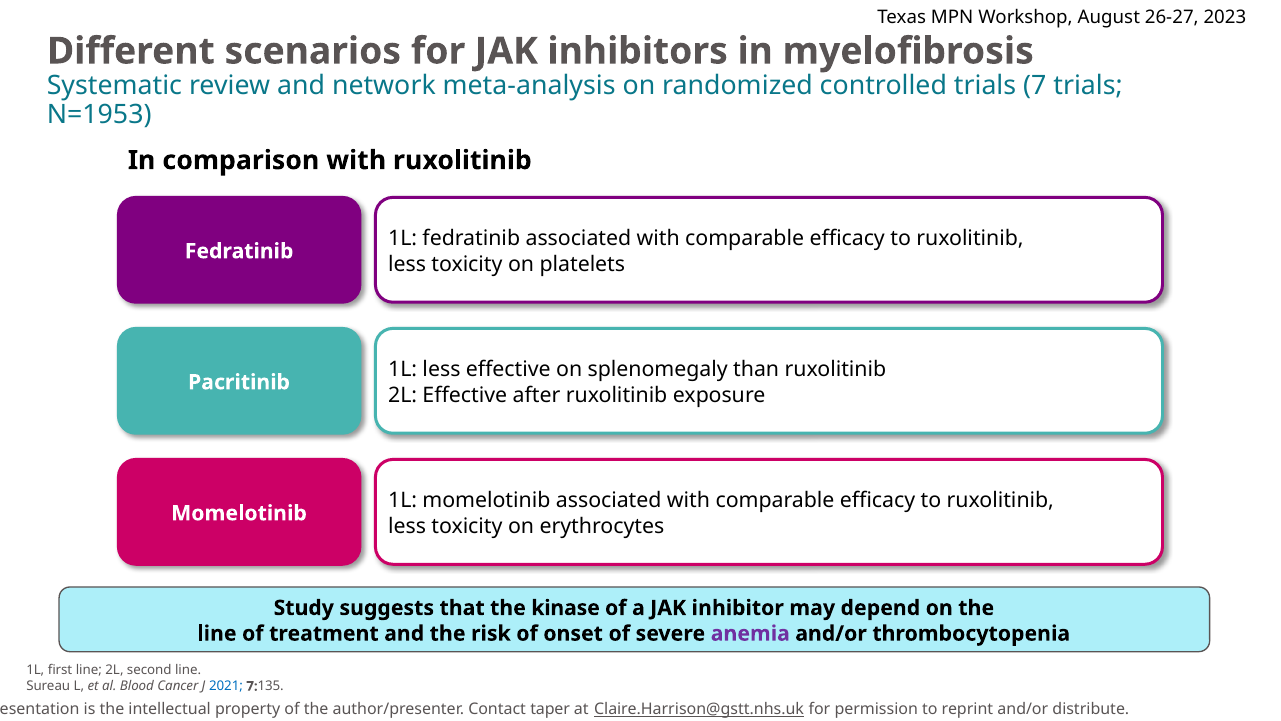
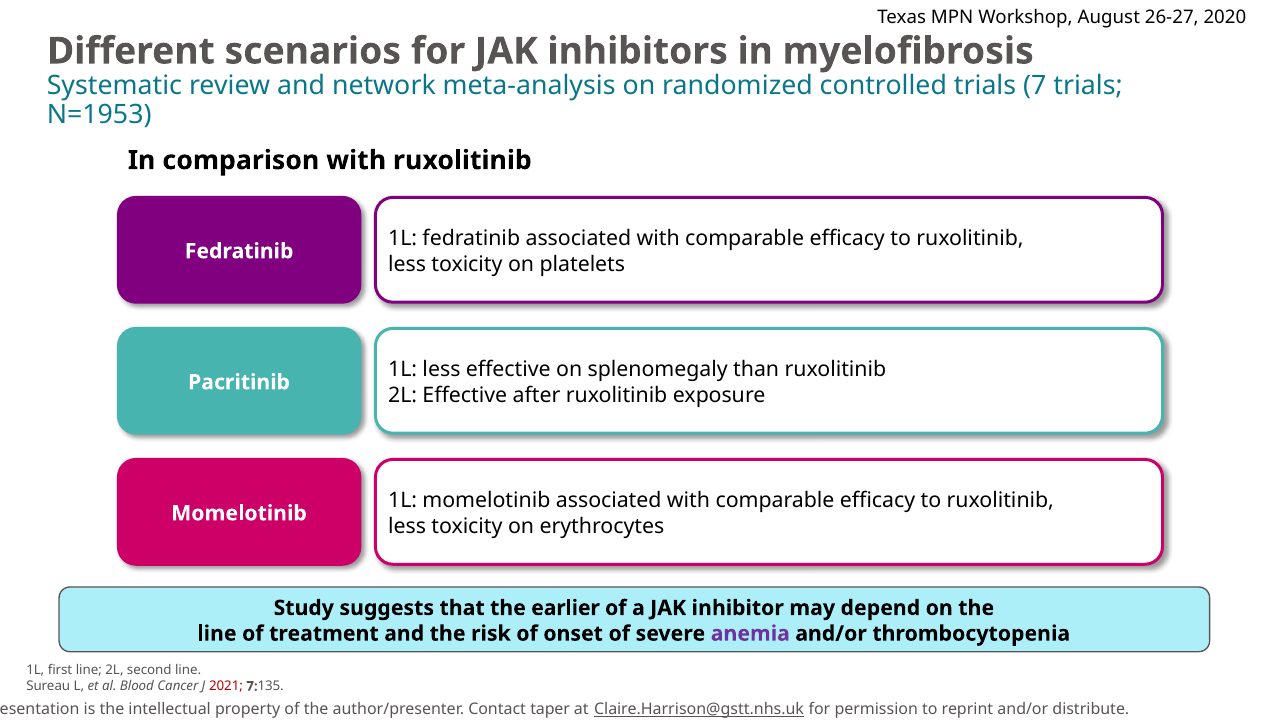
2023: 2023 -> 2020 (1225, 17)
kinase: kinase -> earlier (566, 608)
2021 colour: blue -> red (226, 686)
